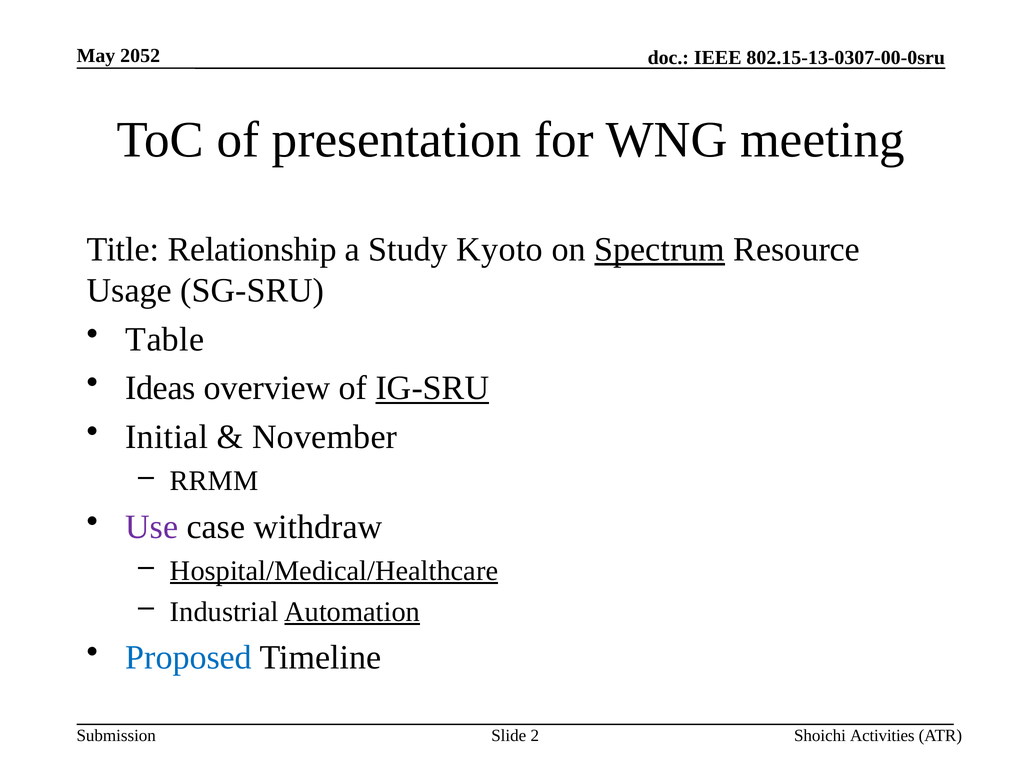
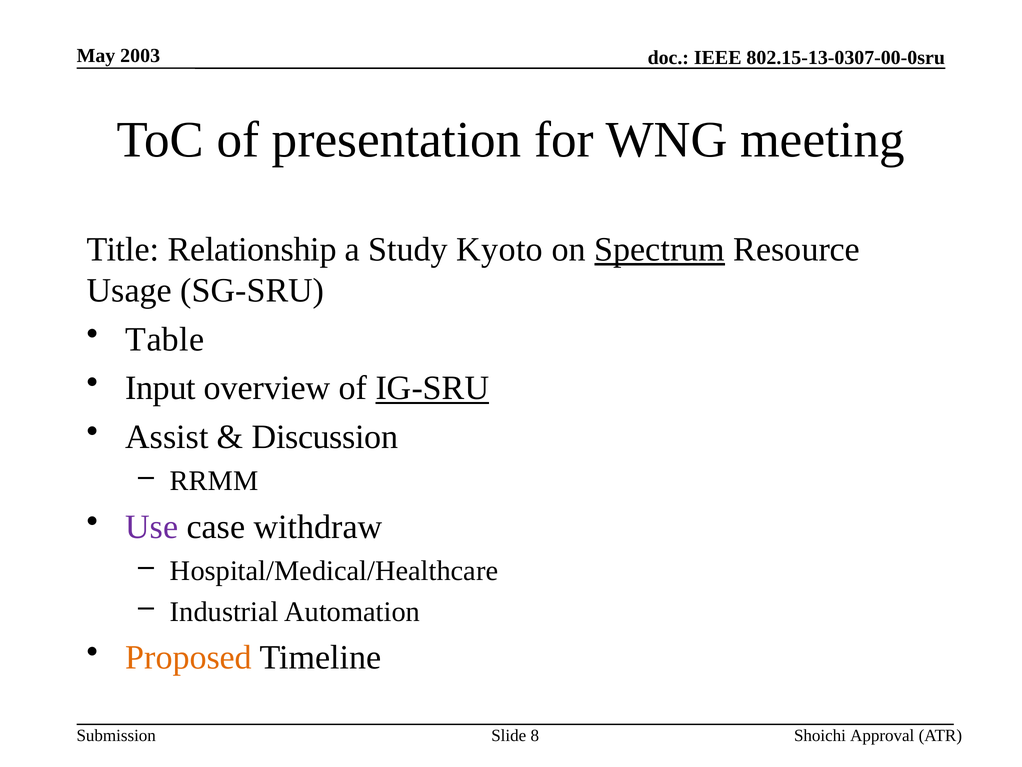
2052: 2052 -> 2003 (140, 56)
Ideas: Ideas -> Input (160, 388)
Initial: Initial -> Assist (167, 437)
November: November -> Discussion (325, 437)
Hospital/Medical/Healthcare underline: present -> none (334, 570)
Automation underline: present -> none (352, 611)
Proposed colour: blue -> orange (189, 657)
Activities: Activities -> Approval (882, 735)
2: 2 -> 8 (535, 735)
